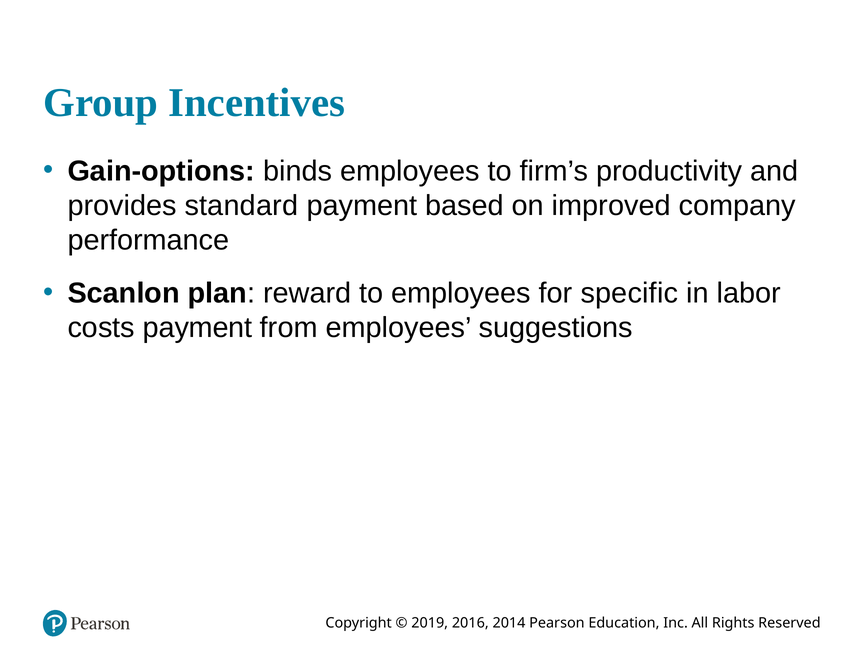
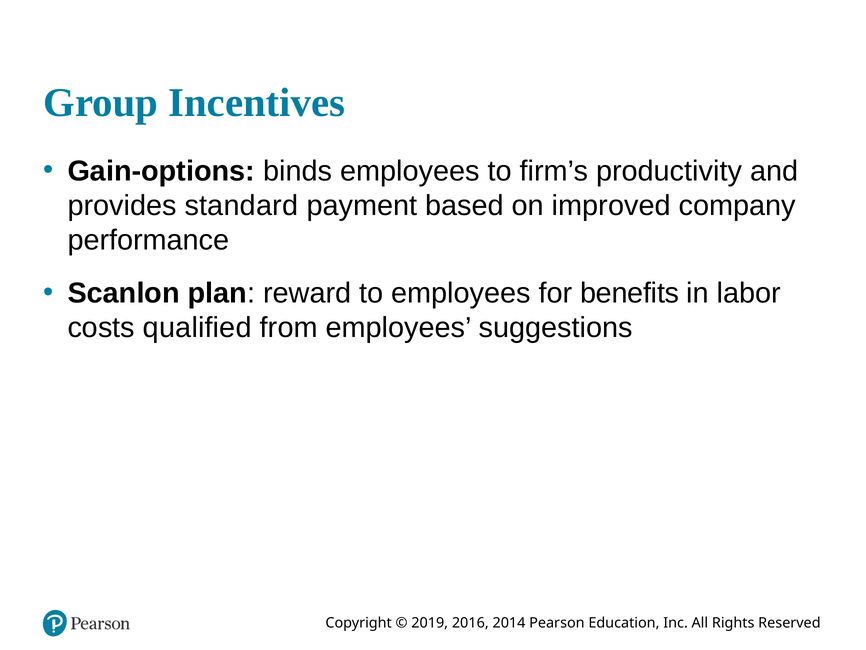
specific: specific -> benefits (630, 293)
costs payment: payment -> qualified (197, 327)
